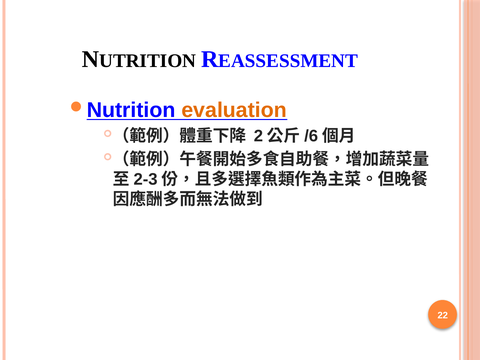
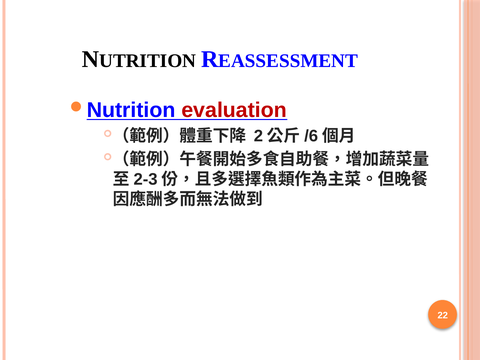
evaluation colour: orange -> red (234, 110)
